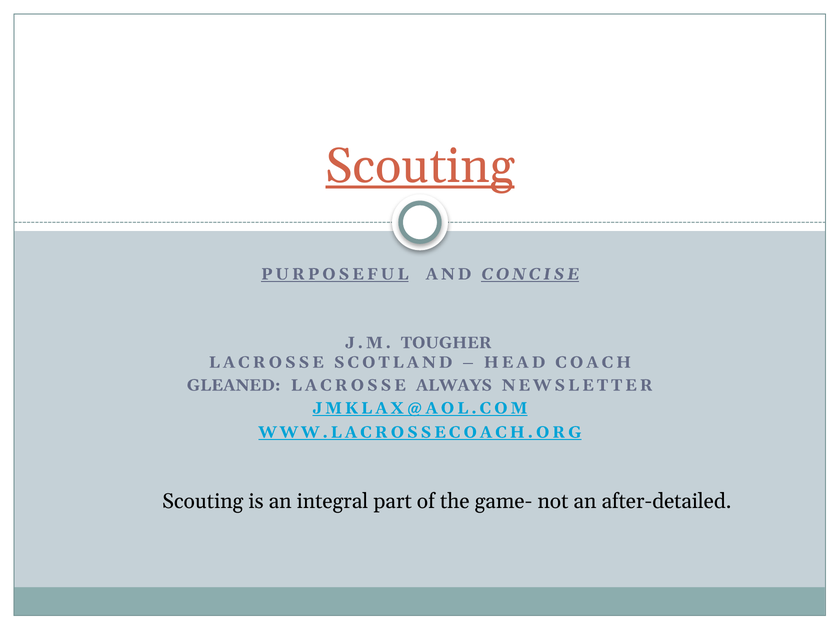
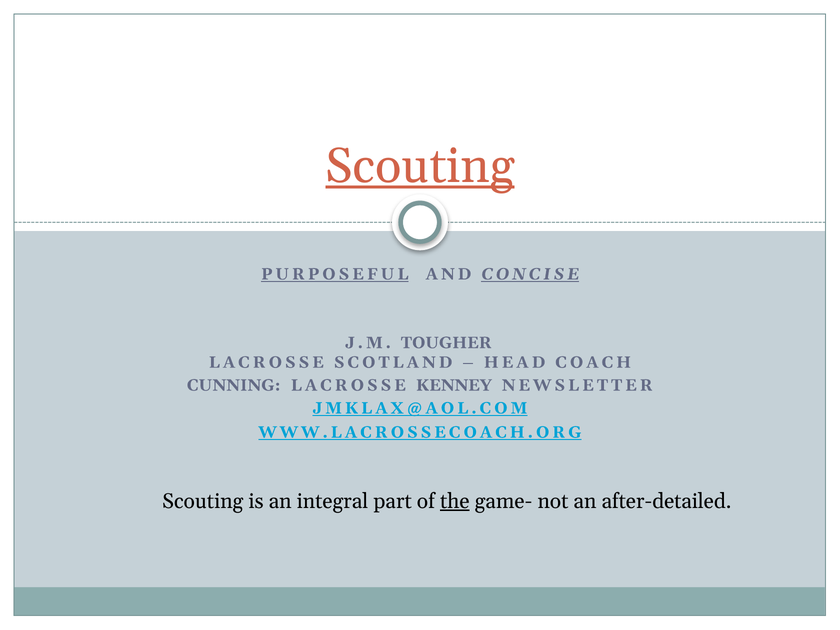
GLEANED: GLEANED -> CUNNING (234, 385)
ALWAYS: ALWAYS -> KENNEY (454, 385)
the underline: none -> present (455, 501)
